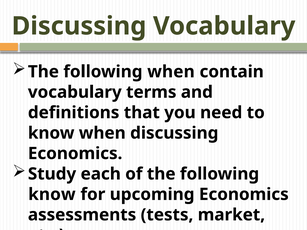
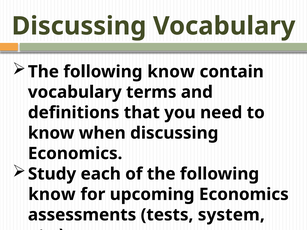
when: when -> know (171, 72)
market: market -> system (231, 215)
